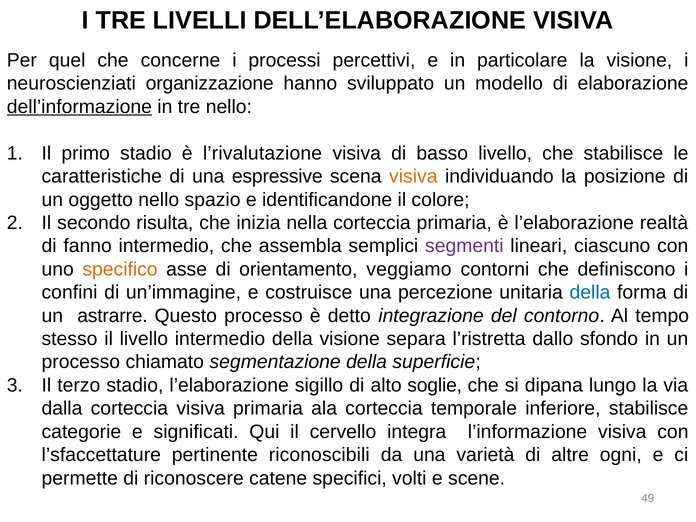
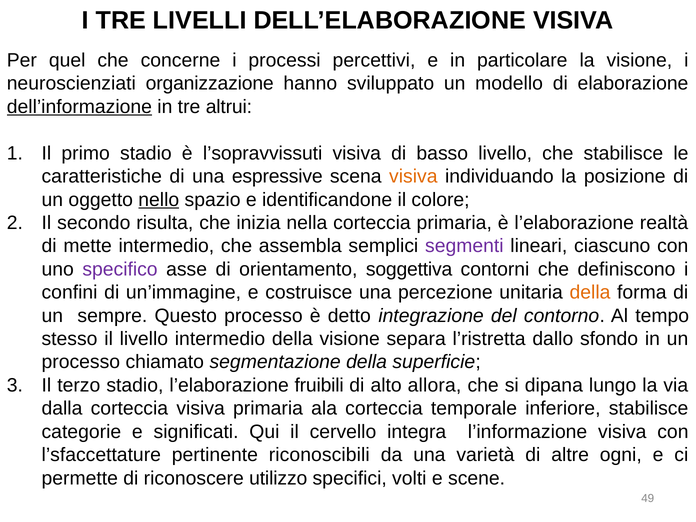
tre nello: nello -> altrui (229, 107)
l’rivalutazione: l’rivalutazione -> l’sopravvissuti (263, 153)
nello underline: none -> present (159, 200)
fanno: fanno -> mette (88, 246)
specifico colour: orange -> purple (120, 269)
veggiamo: veggiamo -> soggettiva (409, 269)
della colour: blue -> orange (590, 292)
astrarre: astrarre -> sempre (112, 316)
sigillo: sigillo -> fruibili (319, 385)
soglie: soglie -> allora (435, 385)
catene: catene -> utilizzo (278, 478)
